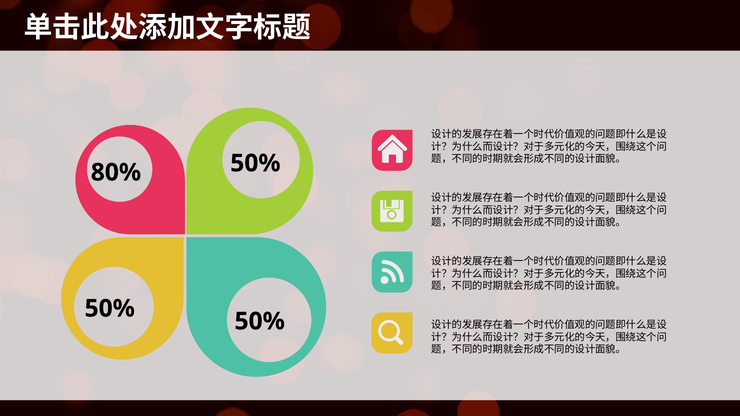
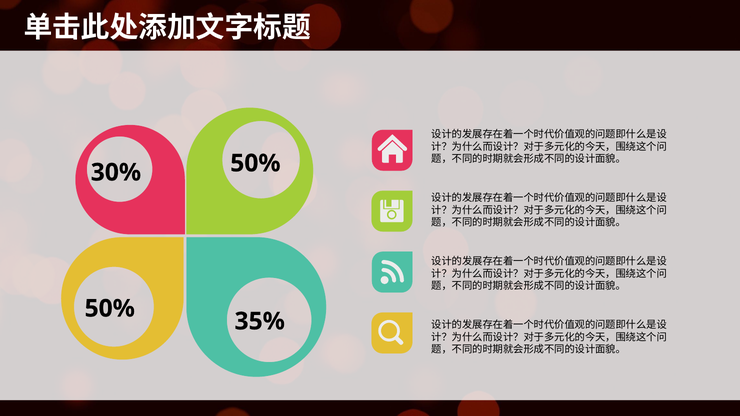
80%: 80% -> 30% (116, 173)
50%: 50% -> 35% (260, 322)
